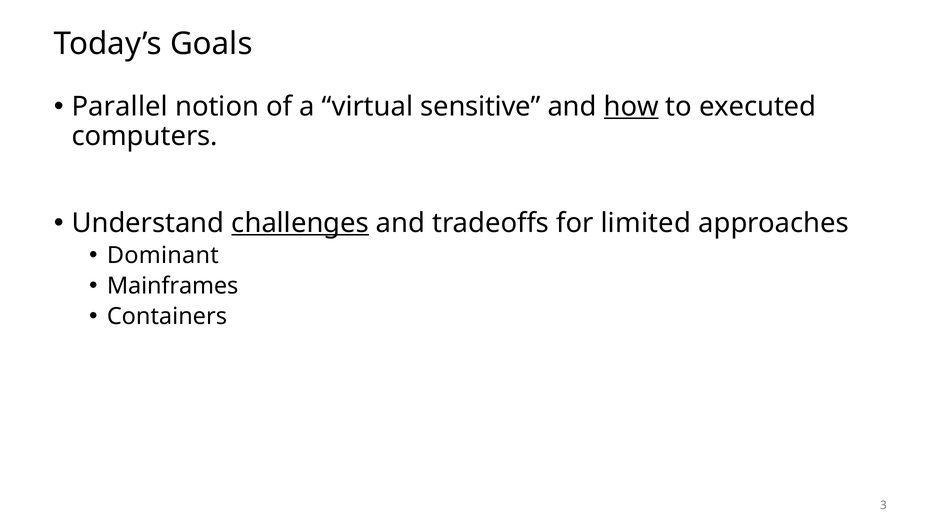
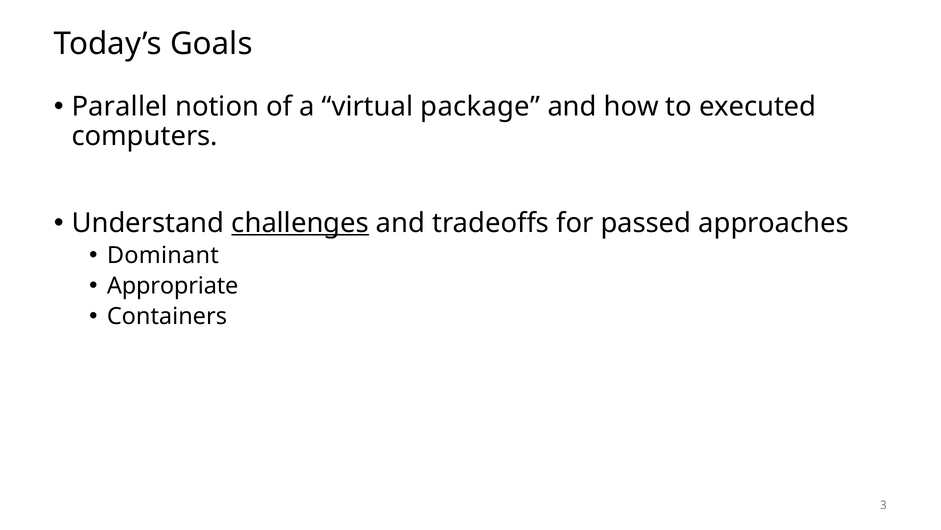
sensitive: sensitive -> package (480, 106)
how underline: present -> none (631, 106)
limited: limited -> passed (646, 223)
Mainframes: Mainframes -> Appropriate (173, 286)
